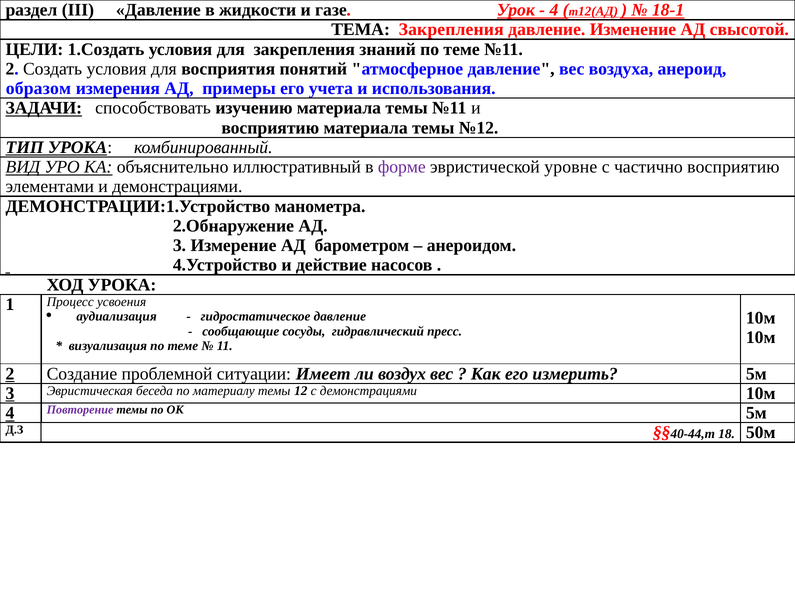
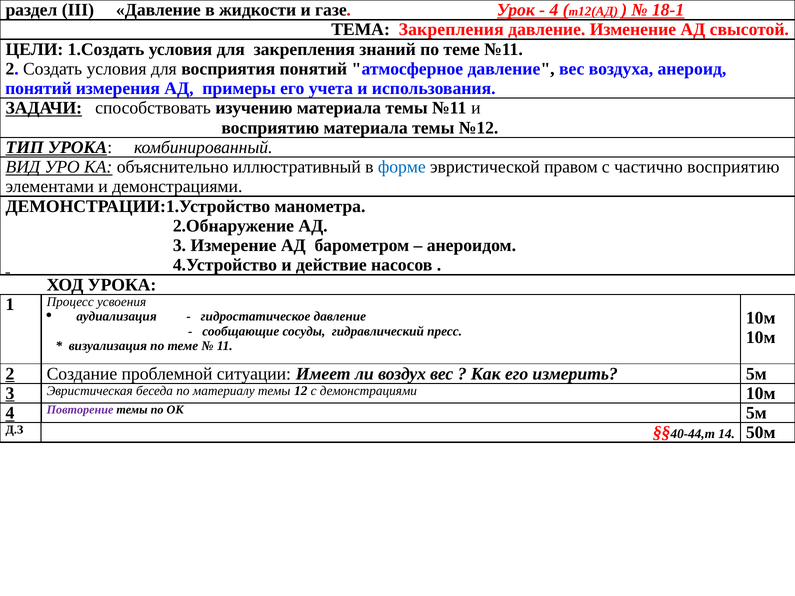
образом: образом -> понятий (39, 89)
форме colour: purple -> blue (402, 167)
уровне: уровне -> правом (571, 167)
18: 18 -> 14 (727, 434)
